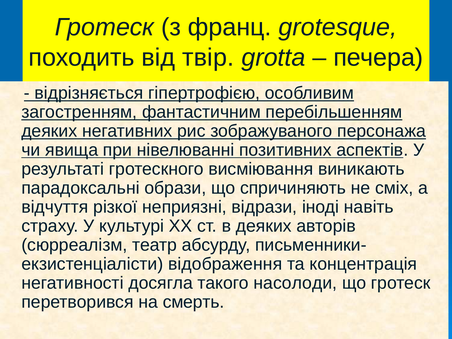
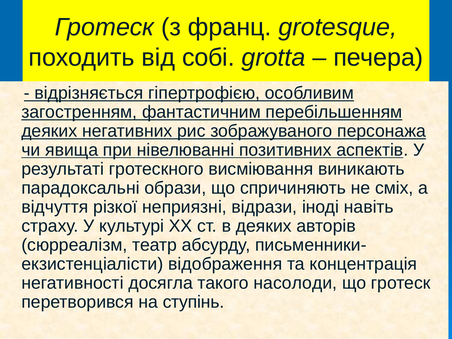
твір: твір -> собі (208, 58)
смерть: смерть -> ступінь (193, 302)
